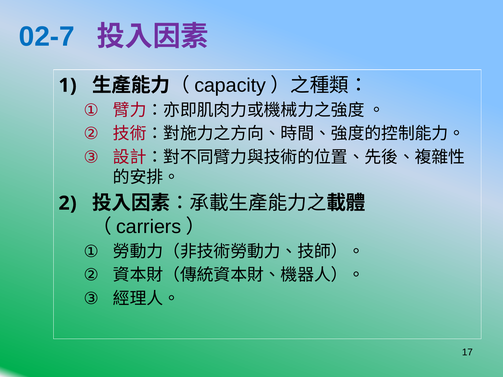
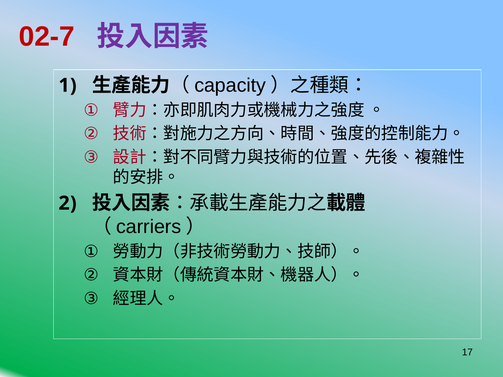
02-7 colour: blue -> red (47, 37)
